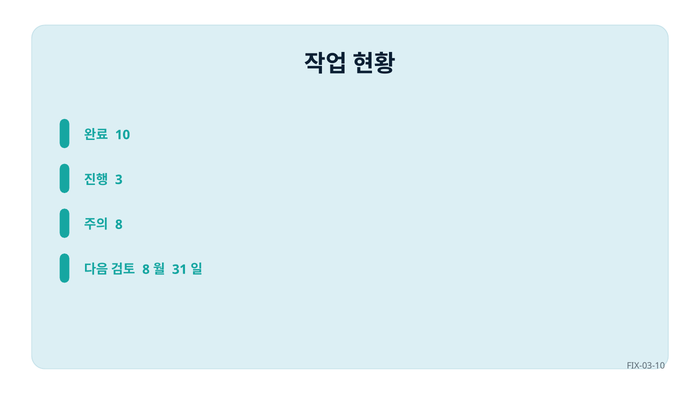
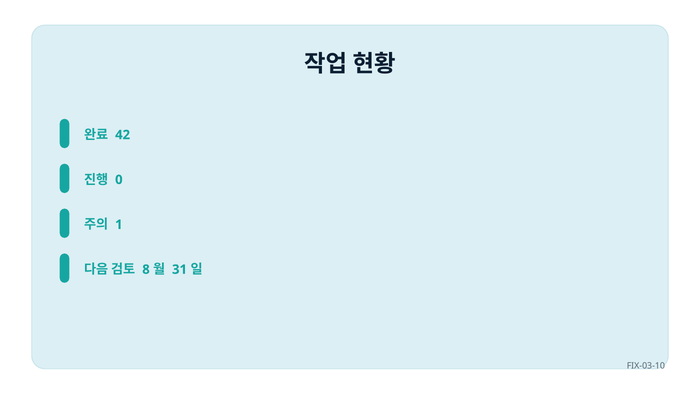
10: 10 -> 42 (123, 135)
3: 3 -> 0 (119, 180)
8: 8 -> 1 (119, 224)
